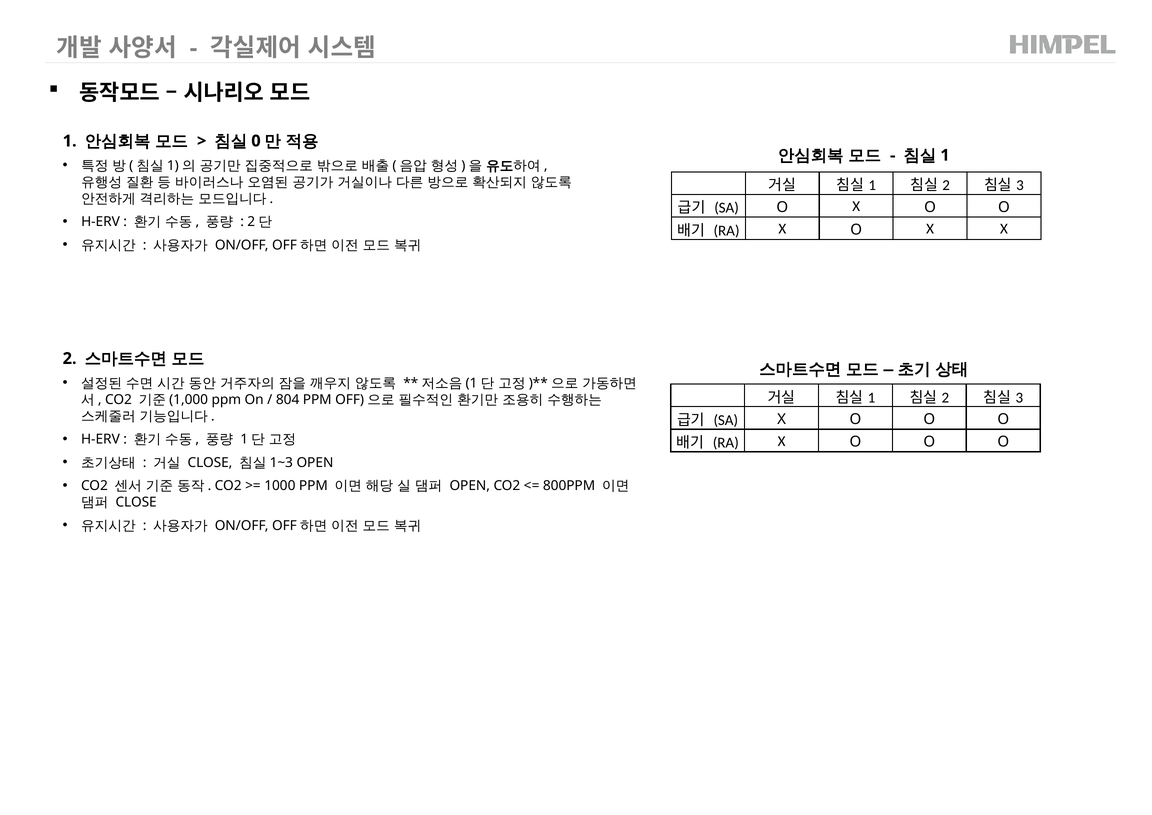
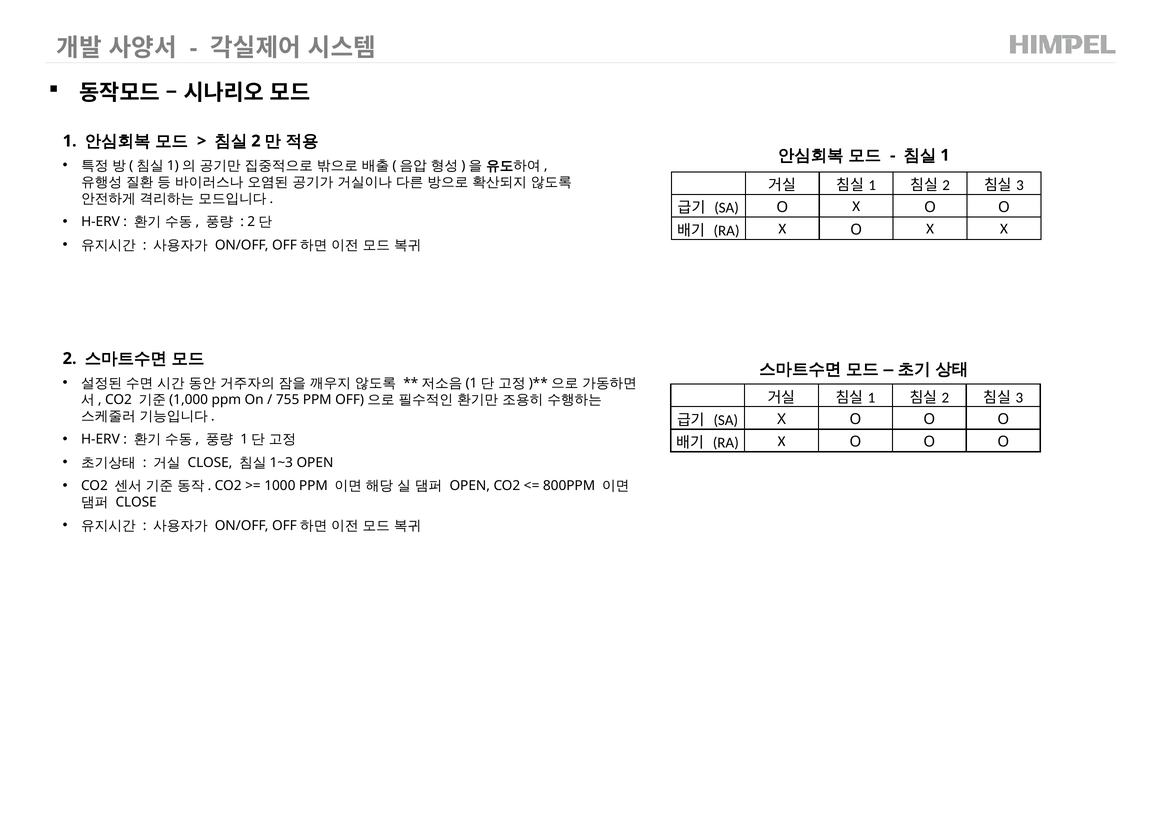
0: 0 -> 2 (256, 141)
804: 804 -> 755 (288, 399)
